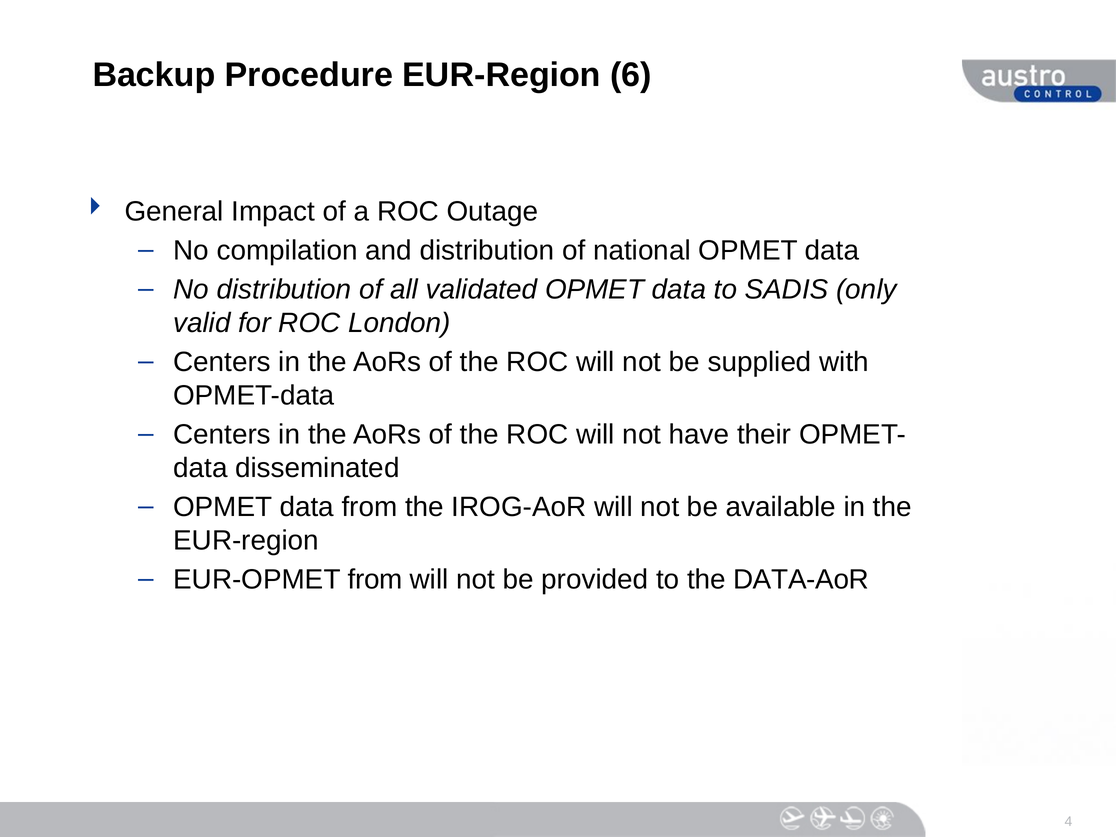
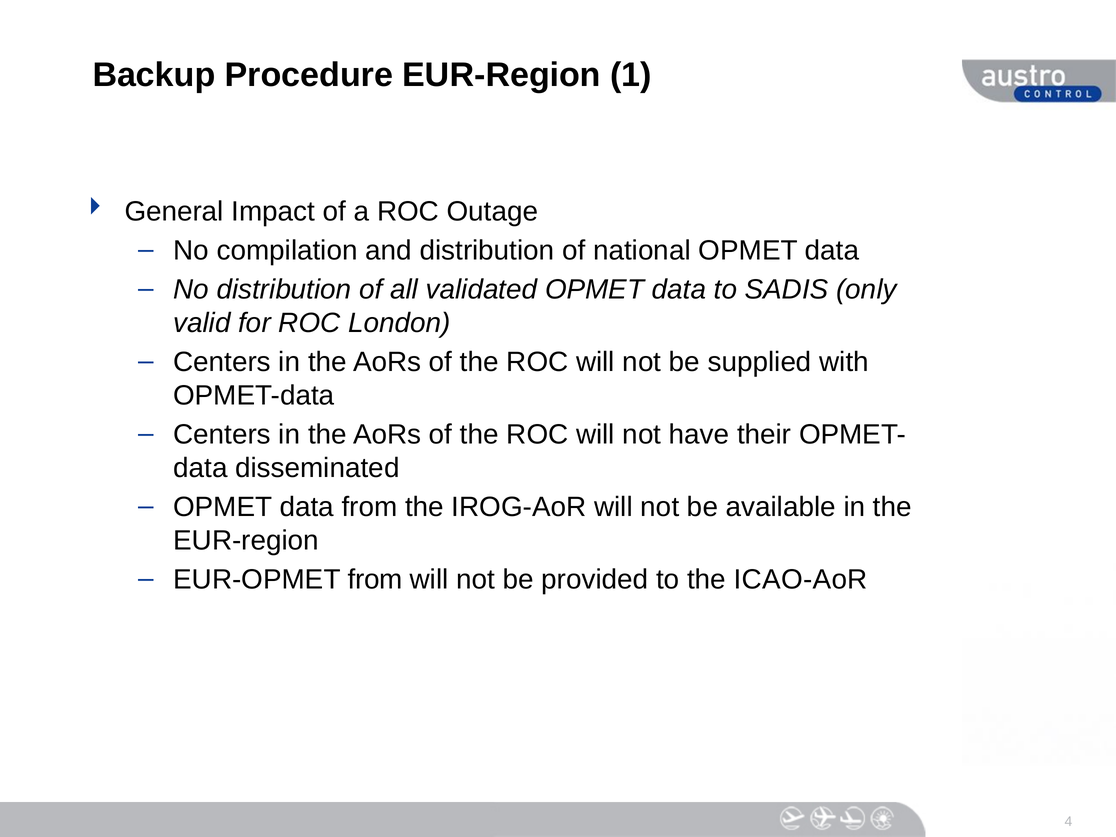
6: 6 -> 1 (631, 75)
DATA-AoR: DATA-AoR -> ICAO-AoR (801, 580)
